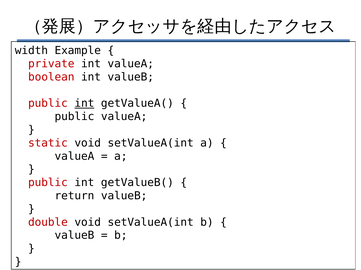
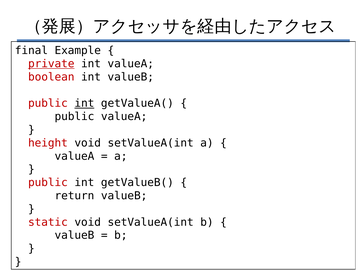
width: width -> final (31, 51)
private underline: none -> present (51, 64)
static: static -> height (48, 143)
double: double -> static (48, 223)
